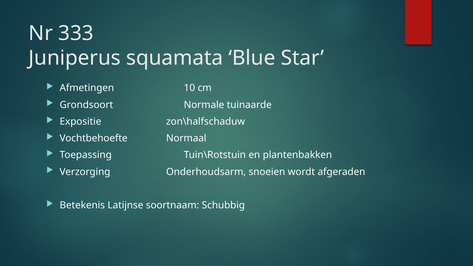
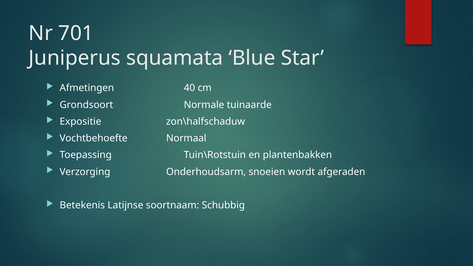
333: 333 -> 701 (76, 33)
10: 10 -> 40 (189, 88)
